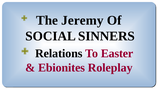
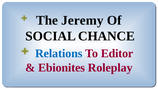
SINNERS: SINNERS -> CHANCE (106, 36)
Relations colour: black -> blue (59, 53)
Easter: Easter -> Editor (117, 53)
